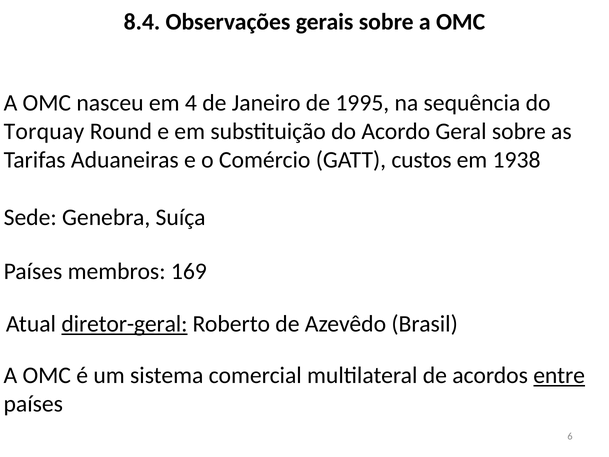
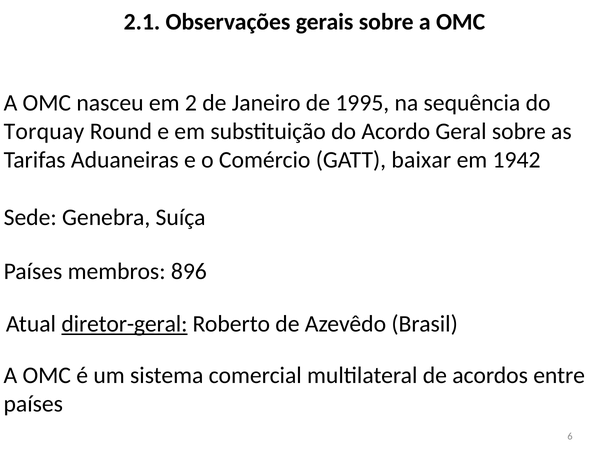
8.4: 8.4 -> 2.1 (142, 22)
4: 4 -> 2 (191, 103)
custos: custos -> baixar (421, 160)
1938: 1938 -> 1942 (517, 160)
169: 169 -> 896 (189, 271)
entre underline: present -> none (559, 375)
